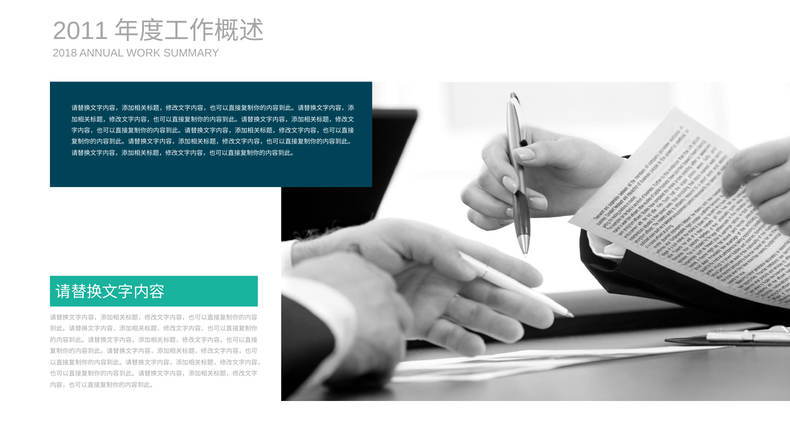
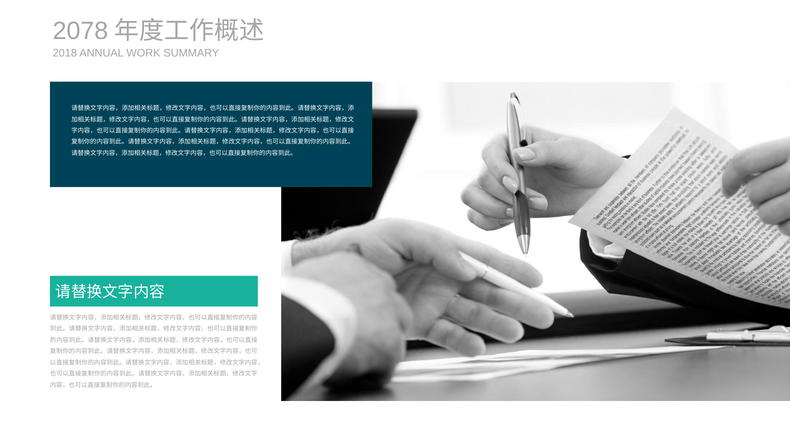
2011: 2011 -> 2078 (80, 31)
